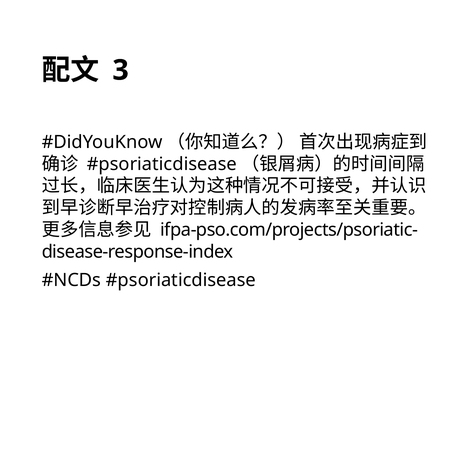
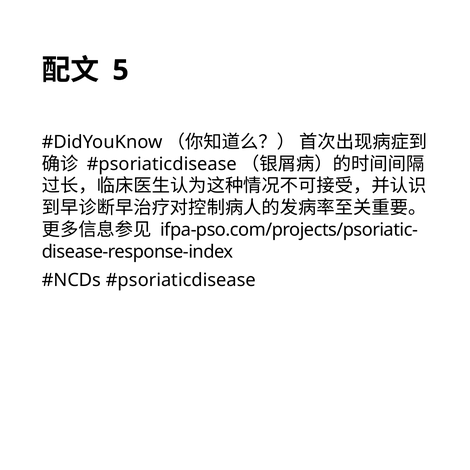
3: 3 -> 5 (121, 70)
